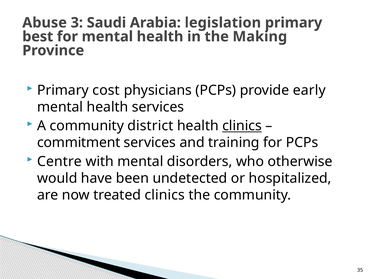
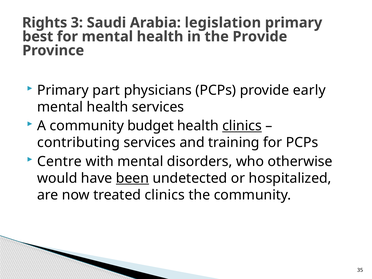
Abuse: Abuse -> Rights (45, 23)
the Making: Making -> Provide (260, 37)
cost: cost -> part (106, 90)
district: district -> budget (151, 126)
commitment: commitment -> contributing (79, 143)
been underline: none -> present (132, 178)
